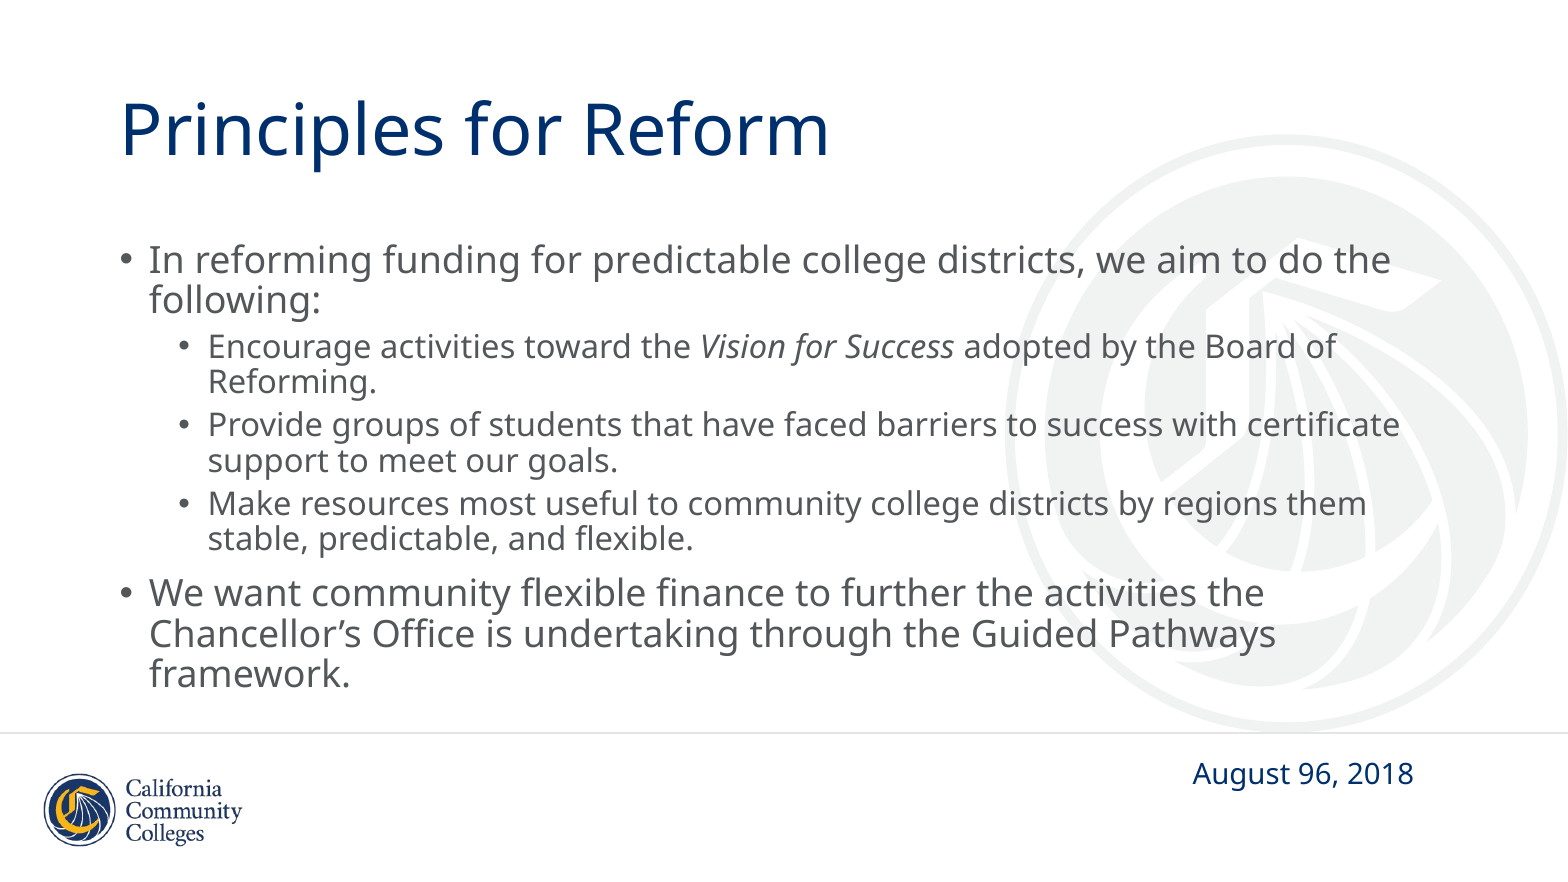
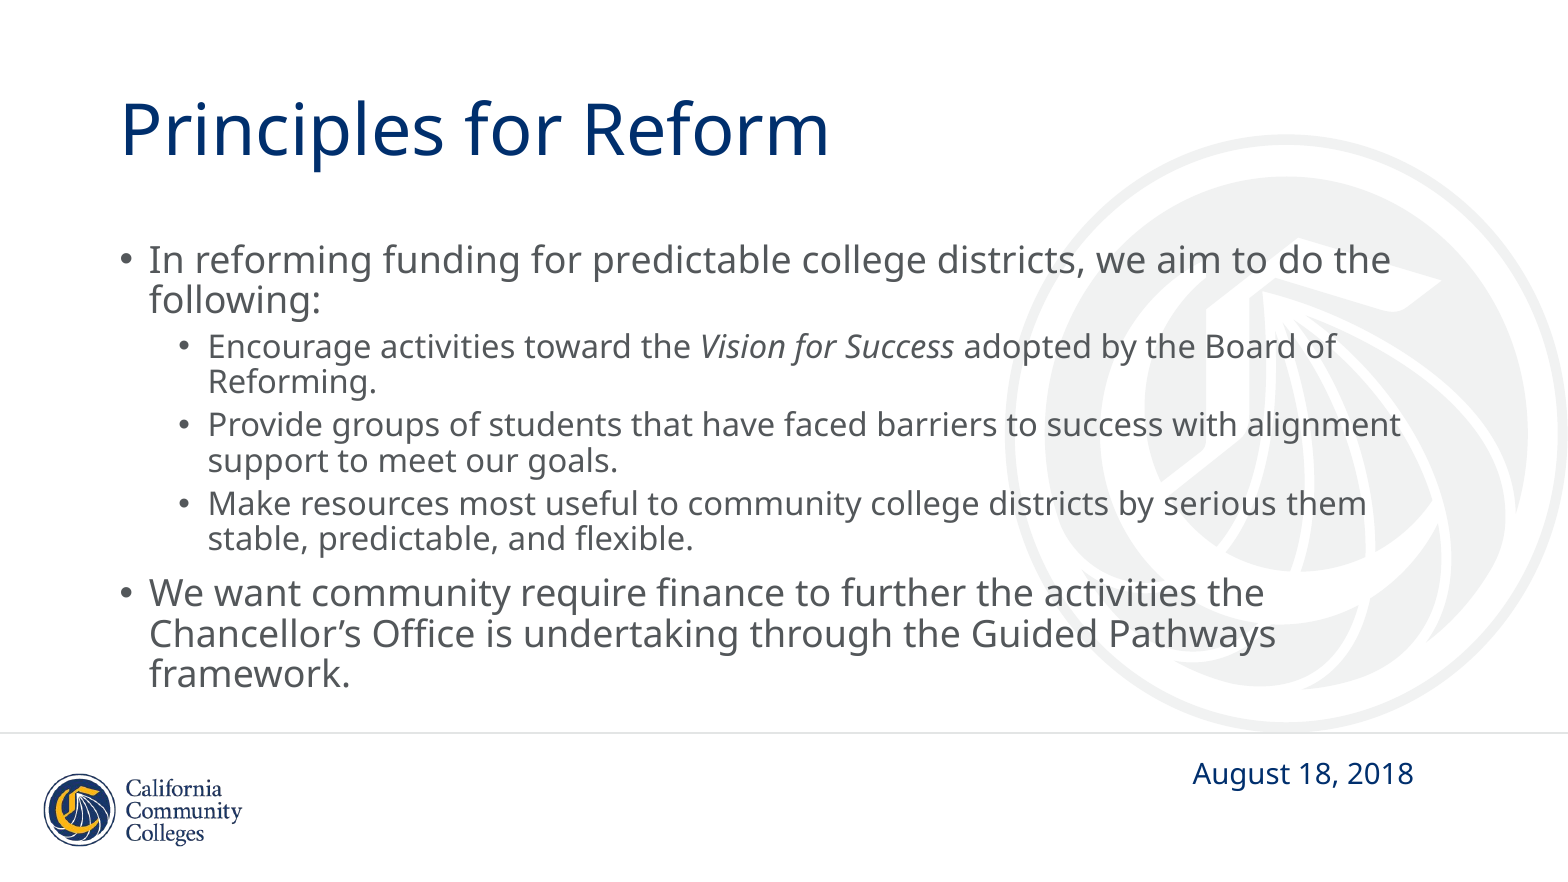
certificate: certificate -> alignment (1324, 426)
regions: regions -> serious (1220, 505)
community flexible: flexible -> require (584, 594)
96: 96 -> 18 (1319, 775)
